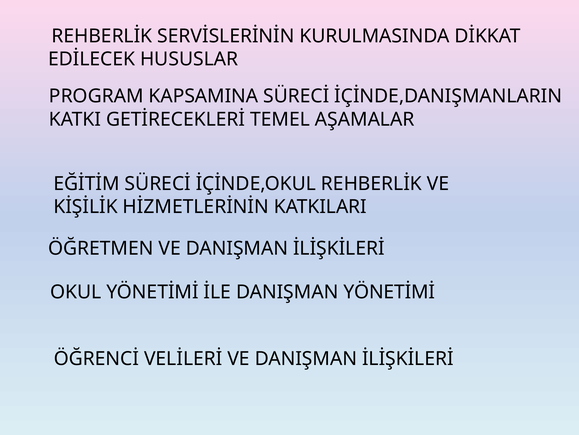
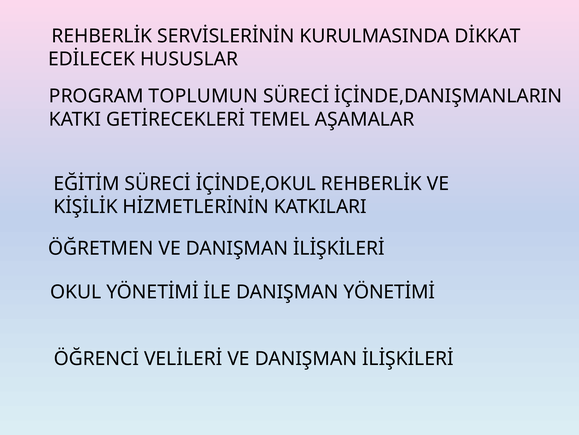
KAPSAMINA: KAPSAMINA -> TOPLUMUN (203, 96)
